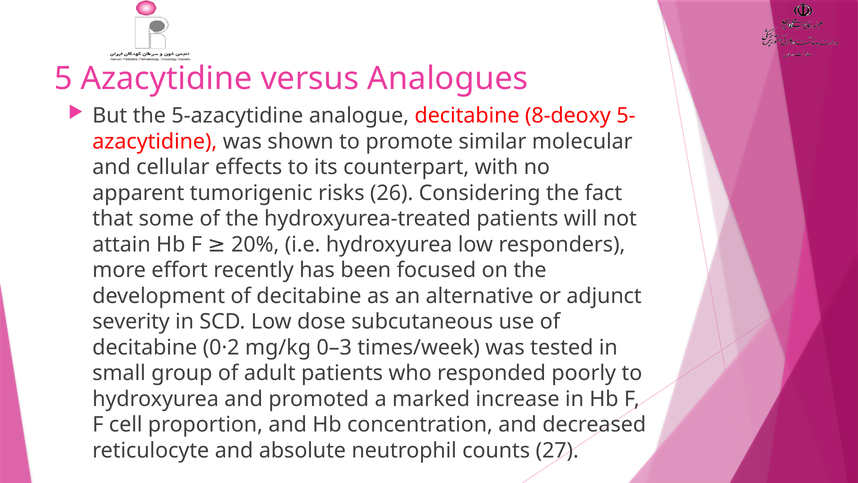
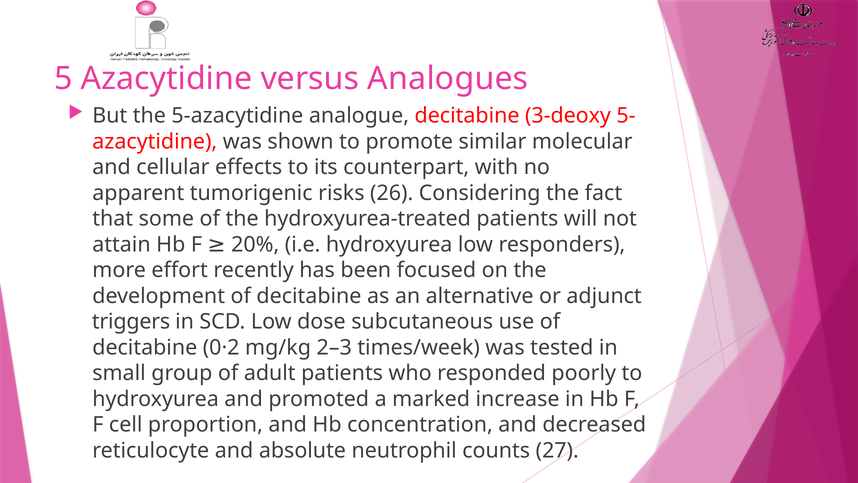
8-deoxy: 8-deoxy -> 3-deoxy (568, 116)
severity: severity -> triggers (131, 322)
0–3: 0–3 -> 2–3 (334, 347)
